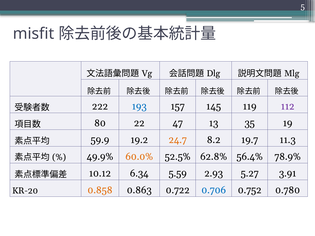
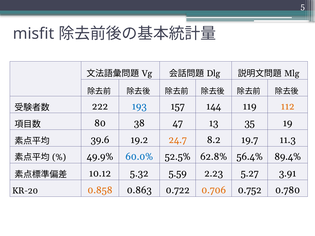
145: 145 -> 144 (214, 106)
112 colour: purple -> orange (288, 106)
22: 22 -> 38 (139, 123)
59.9: 59.9 -> 39.6 (100, 140)
60.0% colour: orange -> blue (139, 157)
78.9%: 78.9% -> 89.4% (288, 157)
6.34: 6.34 -> 5.32 (139, 174)
2.93: 2.93 -> 2.23 (214, 174)
0.706 colour: blue -> orange (214, 190)
